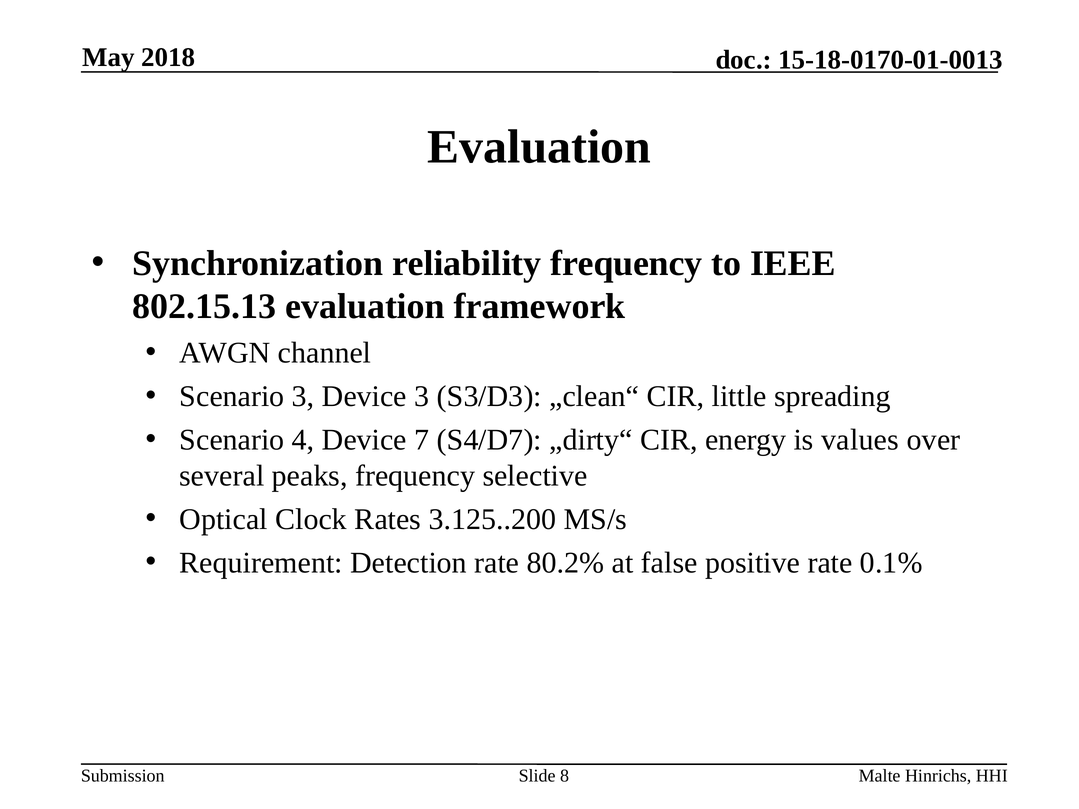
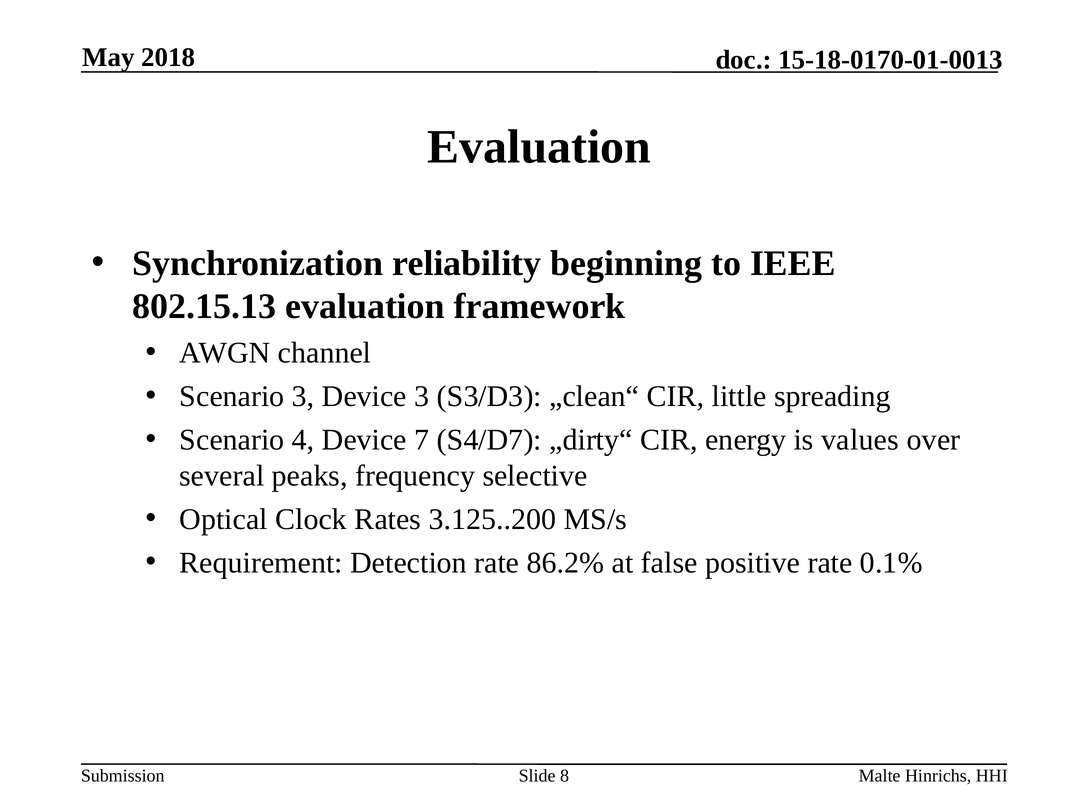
reliability frequency: frequency -> beginning (626, 263)
80.2%: 80.2% -> 86.2% (566, 563)
